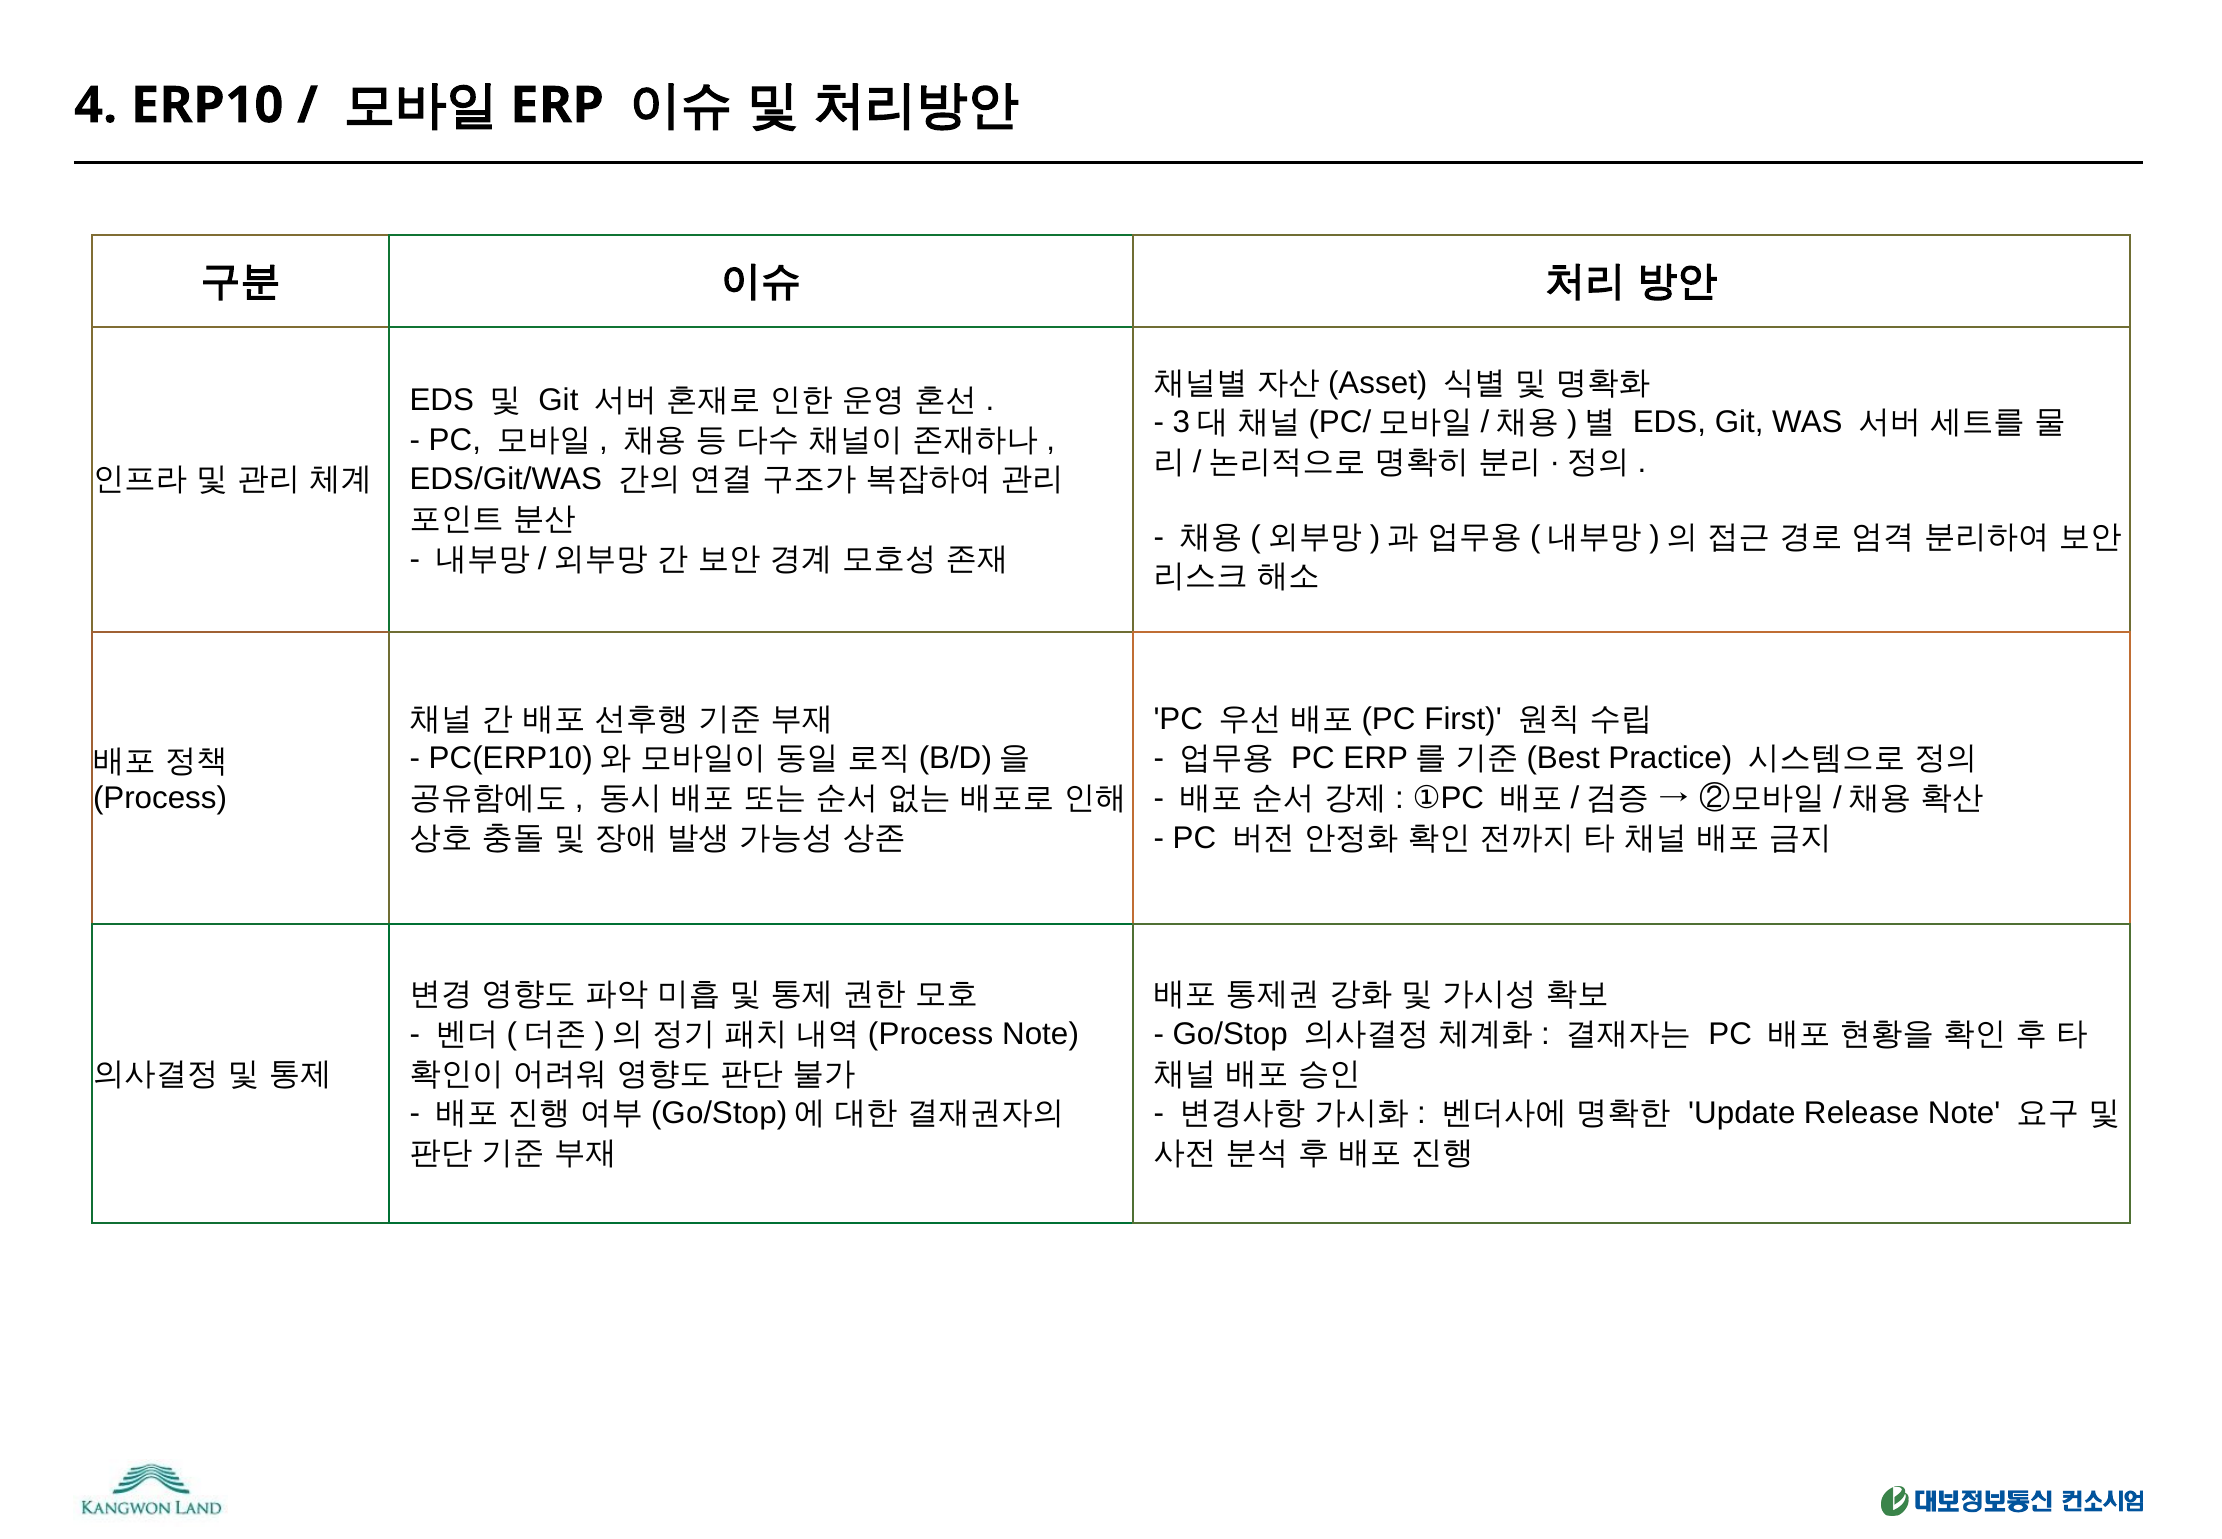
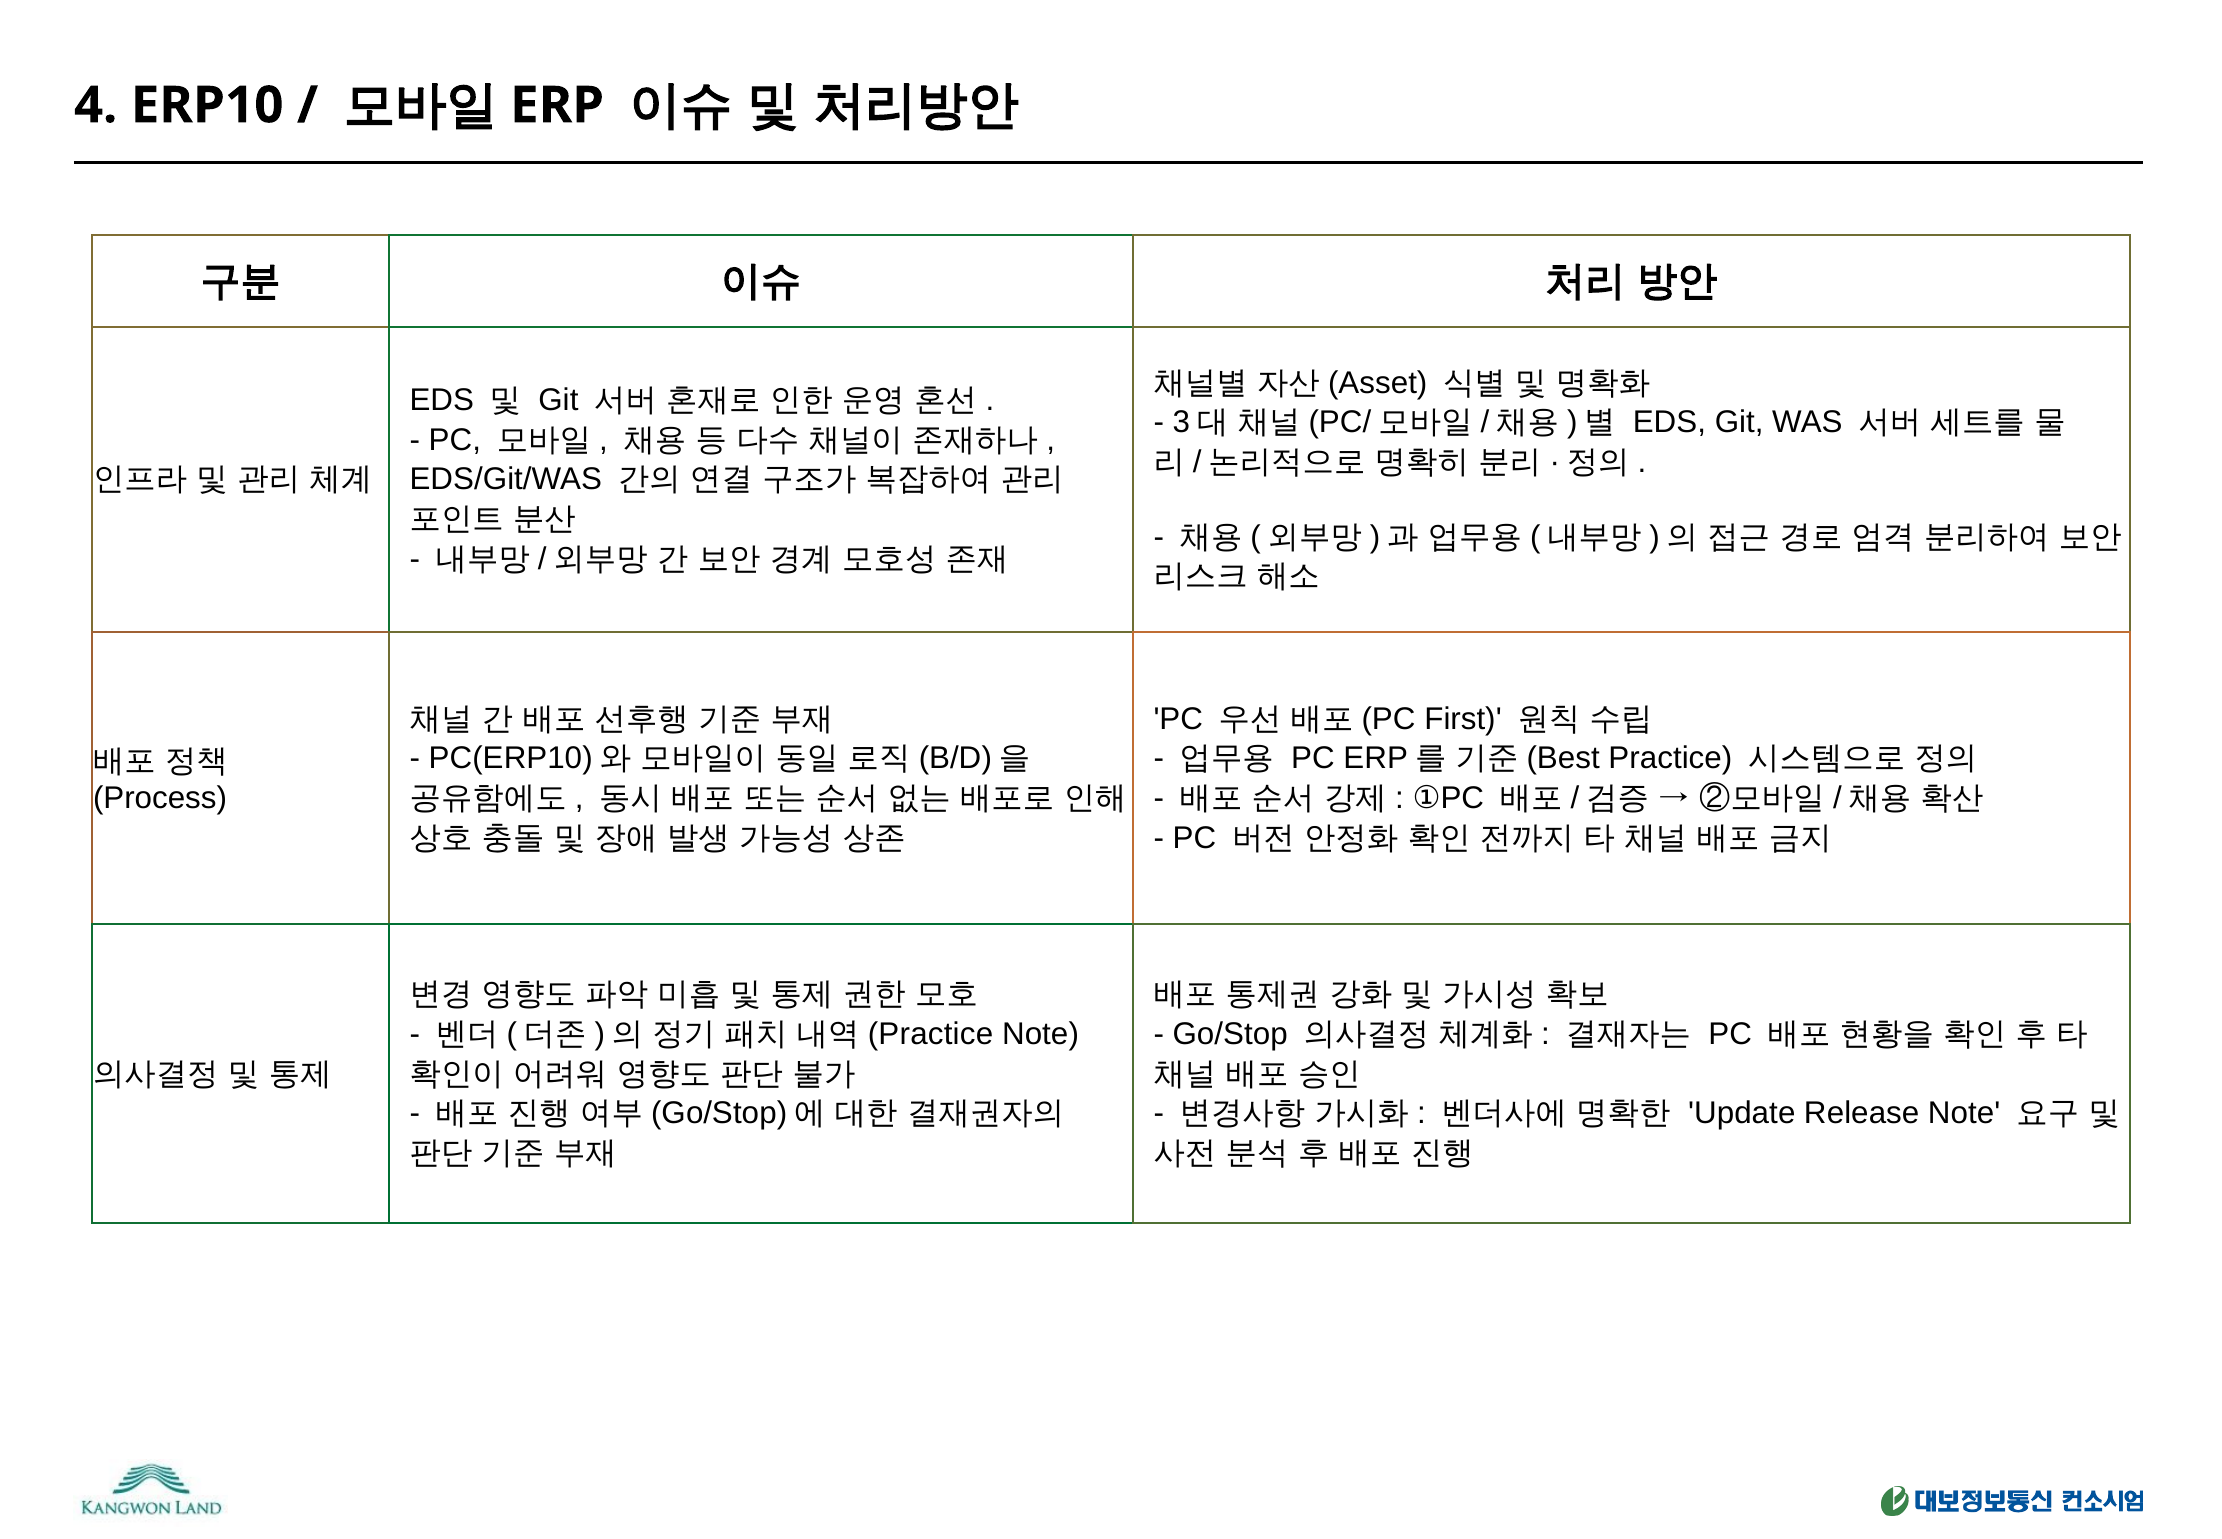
Process: Process -> Practice (931, 1034)
